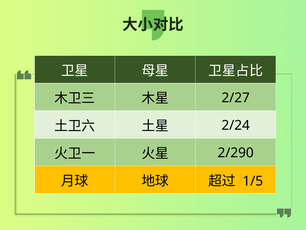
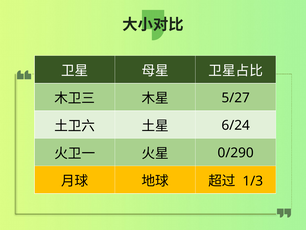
2/27: 2/27 -> 5/27 (236, 98)
2/24: 2/24 -> 6/24 (236, 125)
2/290: 2/290 -> 0/290 (236, 153)
1/5: 1/5 -> 1/3 (253, 181)
